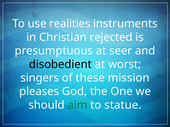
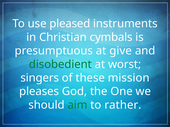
realities: realities -> pleased (70, 24)
rejected: rejected -> cymbals (111, 37)
seer: seer -> give (121, 51)
disobedient colour: black -> green (60, 65)
statue: statue -> rather (123, 105)
